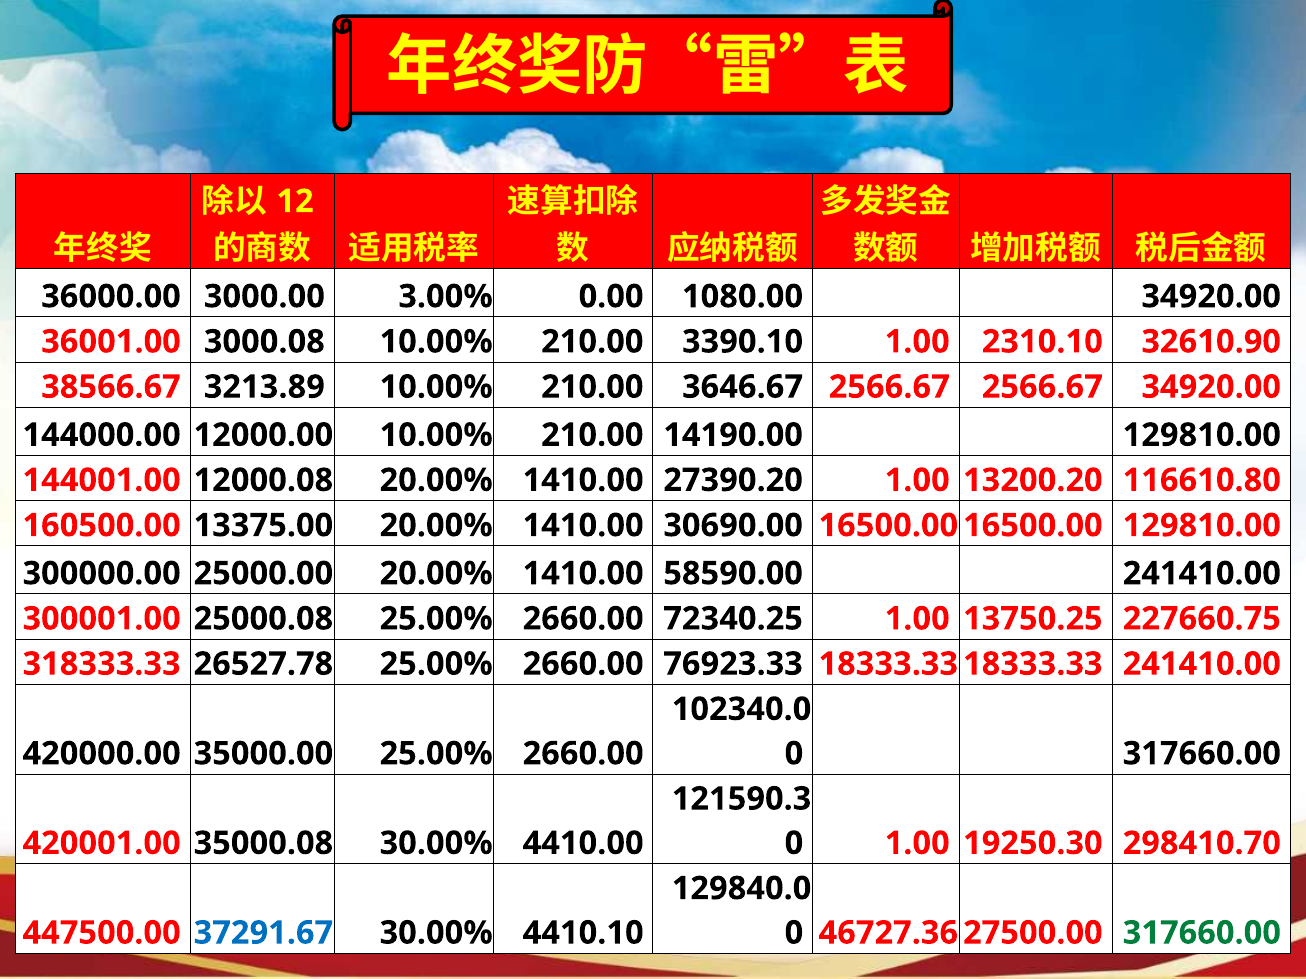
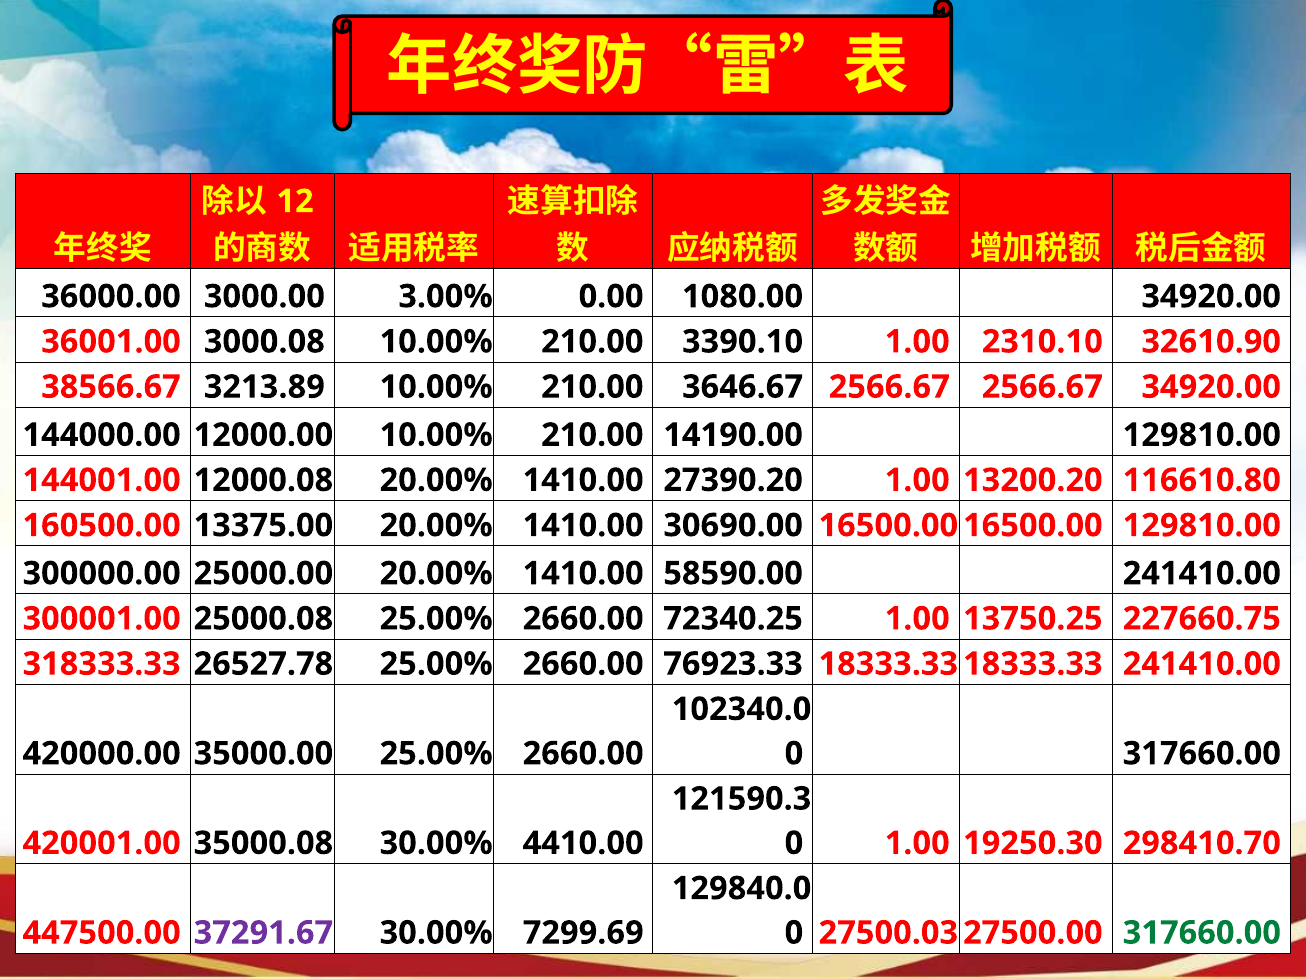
37291.67 colour: blue -> purple (263, 933)
4410.10: 4410.10 -> 7299.69 (583, 933)
46727.36: 46727.36 -> 27500.03 (888, 933)
